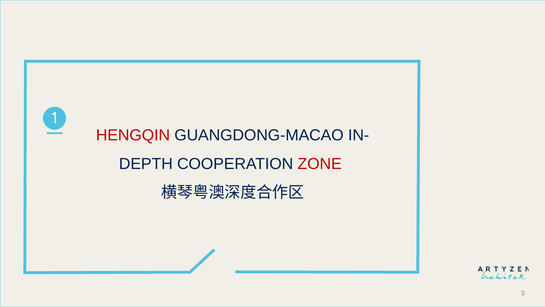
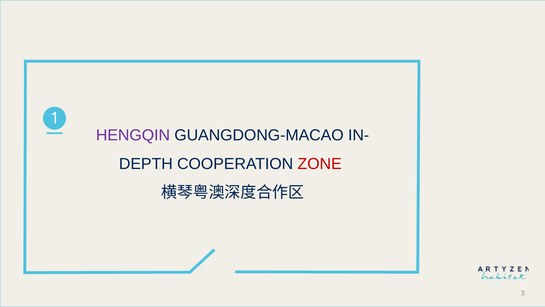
HENGQIN colour: red -> purple (133, 135)
